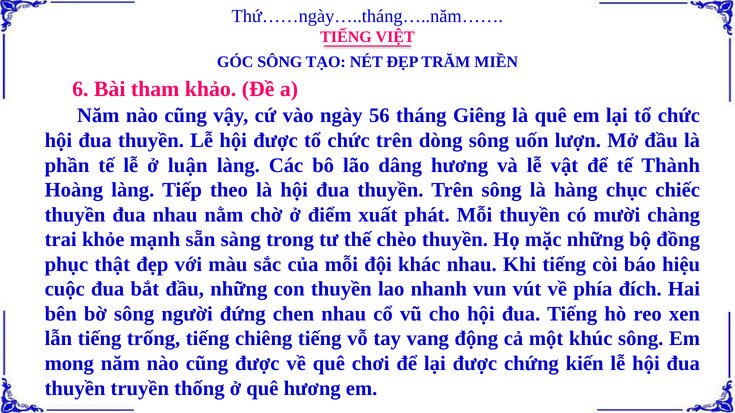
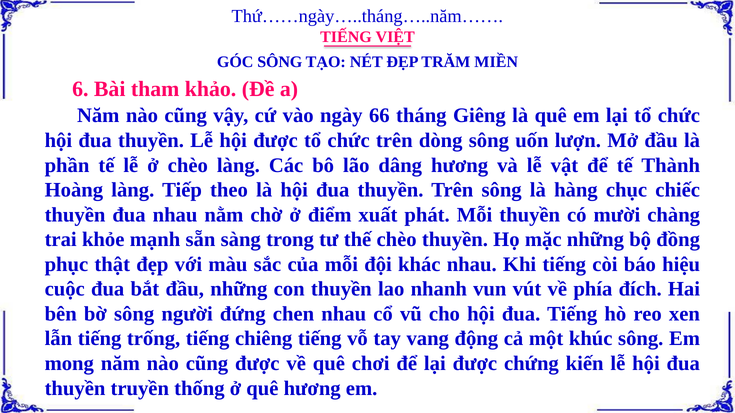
56: 56 -> 66 (379, 116)
ở luận: luận -> chèo (188, 165)
